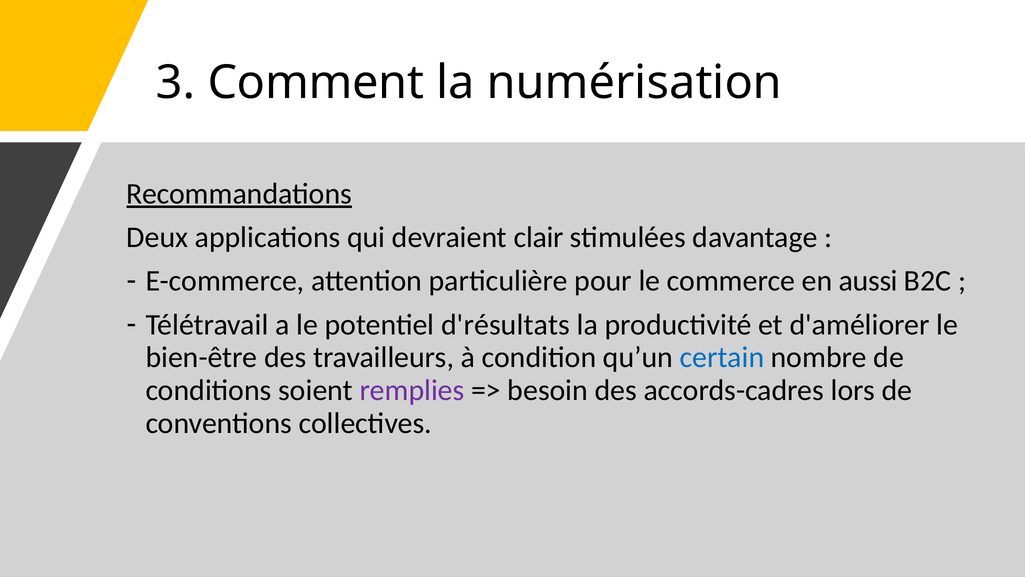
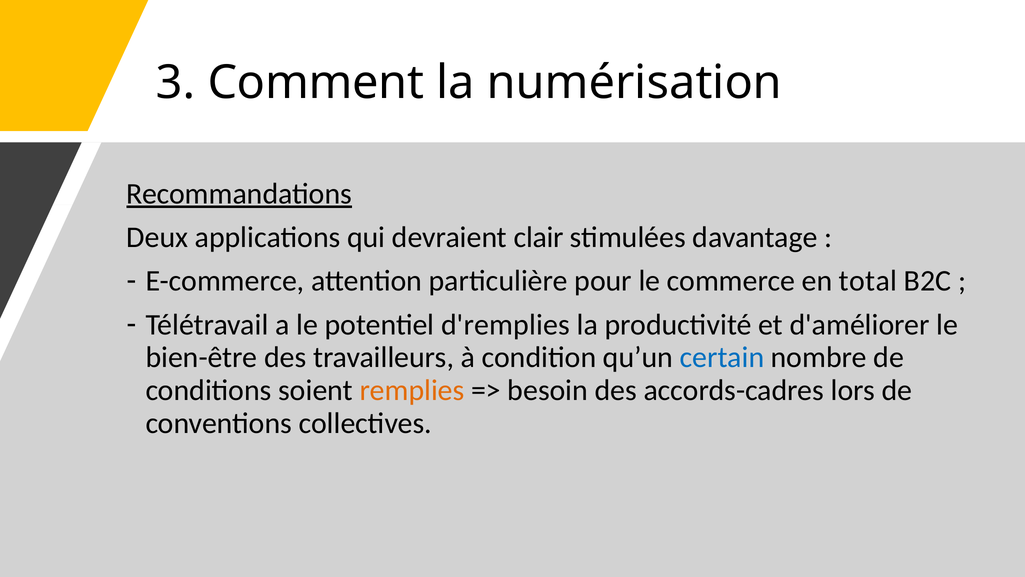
aussi: aussi -> total (868, 281)
d'résultats: d'résultats -> d'remplies (506, 324)
remplies colour: purple -> orange (412, 390)
